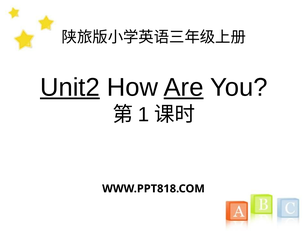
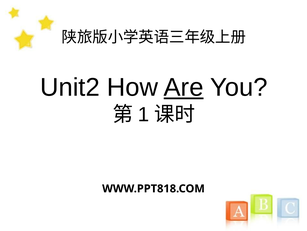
Unit2 underline: present -> none (70, 87)
